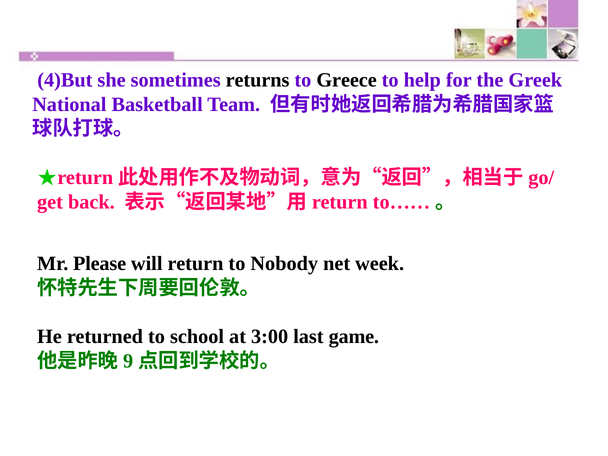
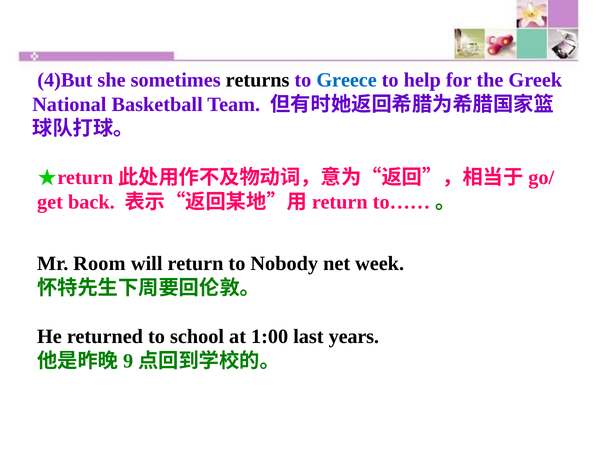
Greece colour: black -> blue (347, 80)
Please: Please -> Room (99, 264)
3:00: 3:00 -> 1:00 (270, 337)
game: game -> years (354, 337)
